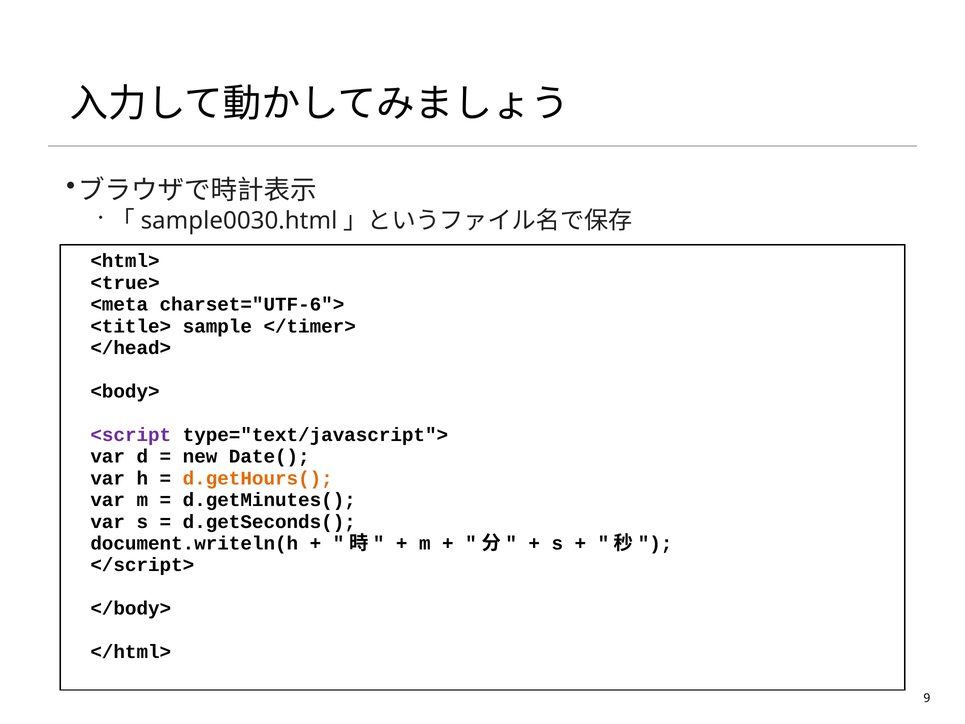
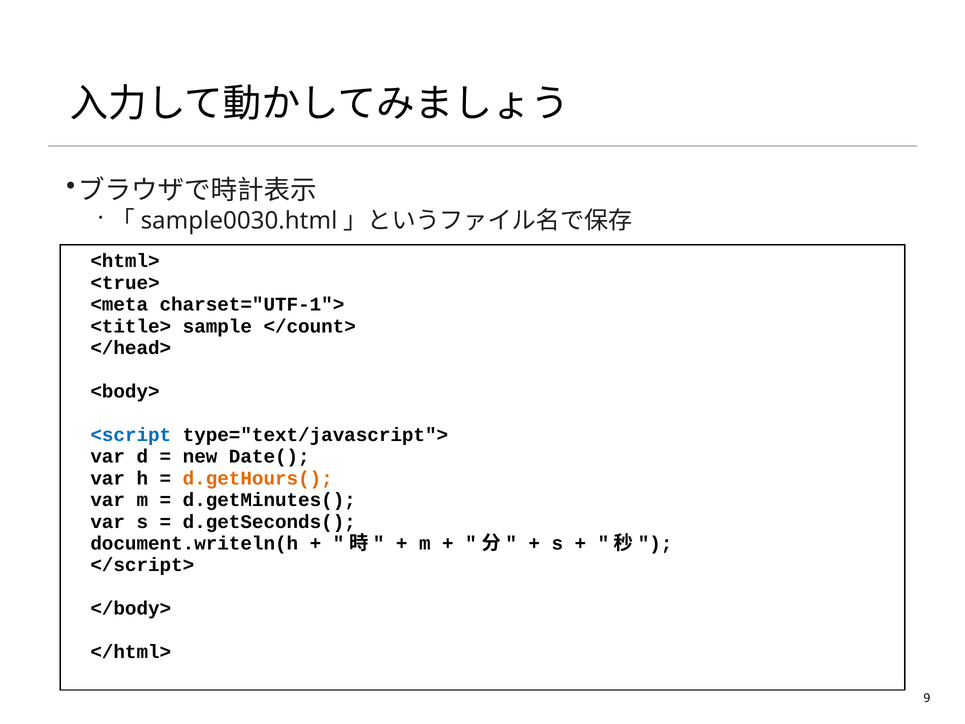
charset="UTF-6">: charset="UTF-6"> -> charset="UTF-1"> (252, 304)
</timer>: </timer> -> </count> (310, 326)
<script colour: purple -> blue (131, 435)
